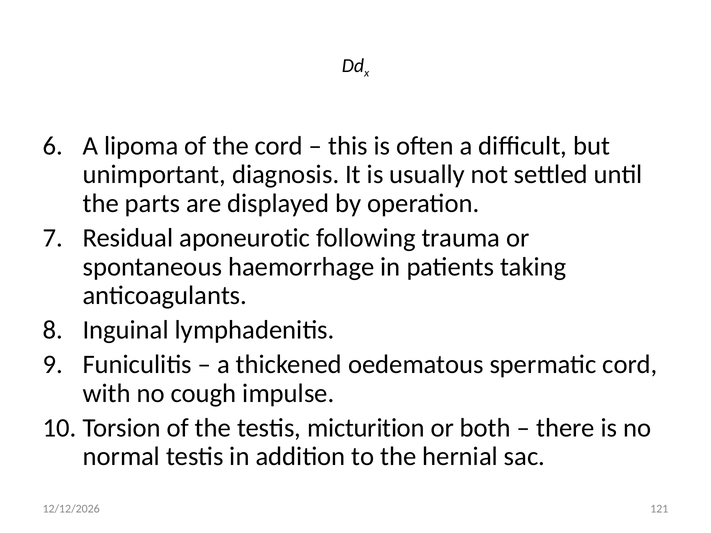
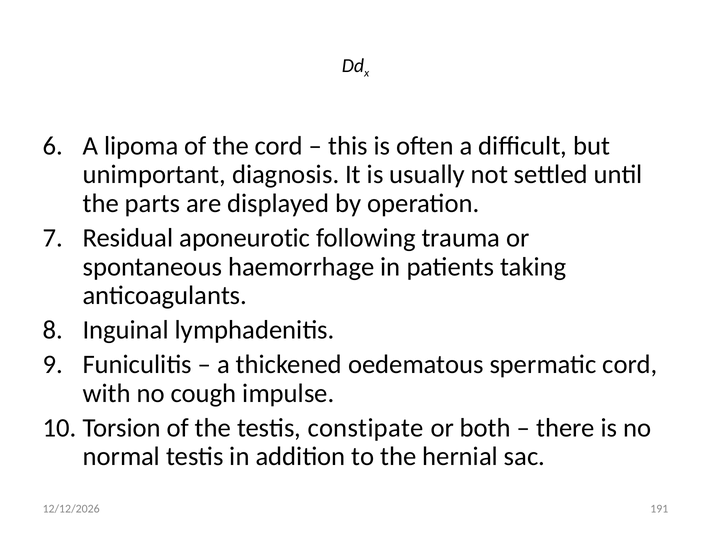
micturition: micturition -> constipate (366, 428)
121: 121 -> 191 (659, 509)
